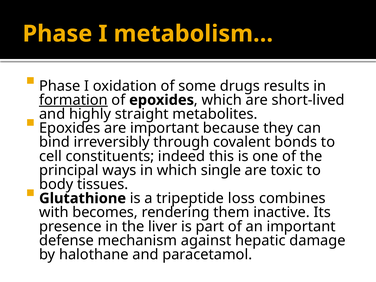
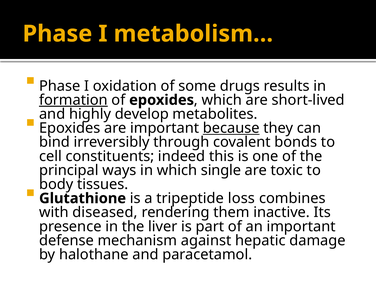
straight: straight -> develop (142, 114)
because underline: none -> present (231, 128)
becomes: becomes -> diseased (105, 212)
